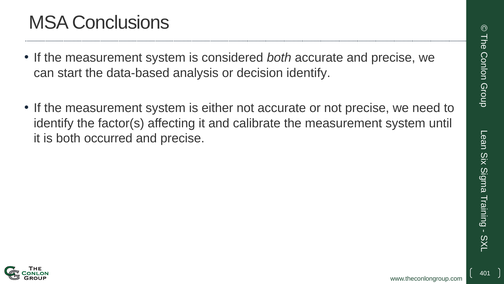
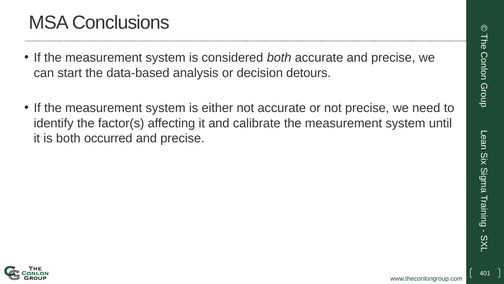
decision identify: identify -> detours (309, 73)
